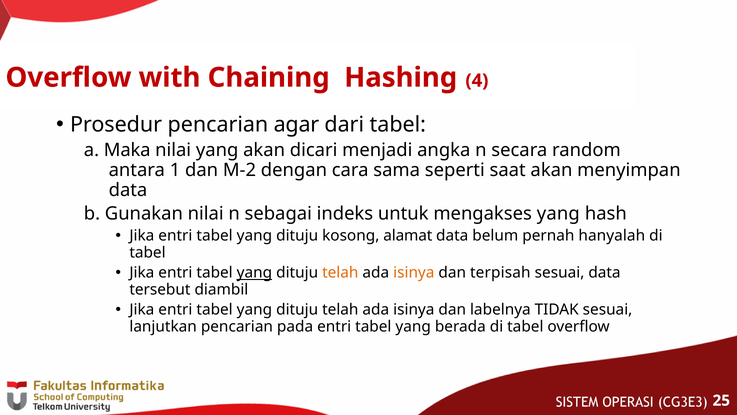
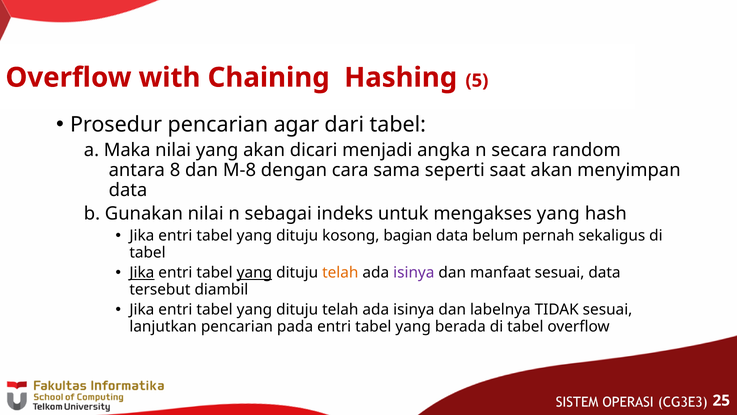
4: 4 -> 5 (477, 81)
1: 1 -> 8 (175, 170)
M-2: M-2 -> M-8 (240, 170)
alamat: alamat -> bagian (408, 236)
hanyalah: hanyalah -> sekaligus (612, 236)
Jika underline: none -> present (142, 273)
isinya colour: orange -> purple (414, 273)
terpisah: terpisah -> manfaat (500, 273)
